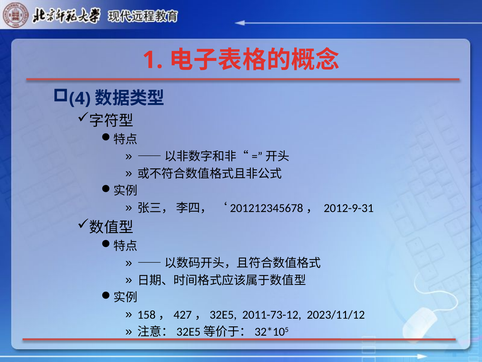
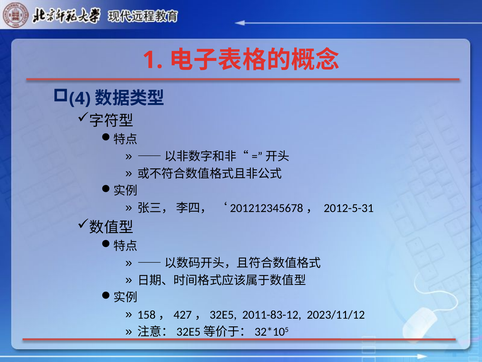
2012-9-31: 2012-9-31 -> 2012-5-31 (349, 208)
2011-73-12: 2011-73-12 -> 2011-83-12 (272, 314)
